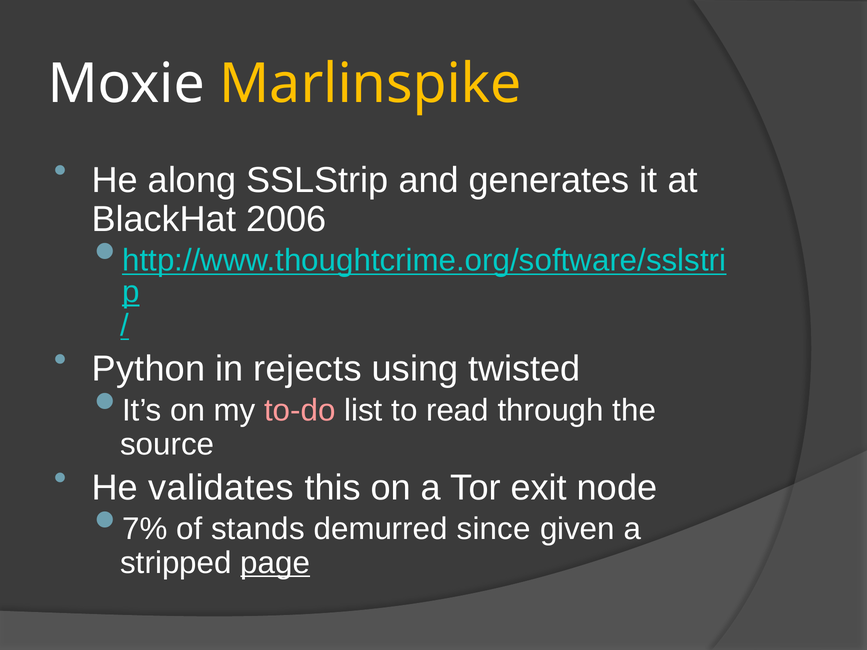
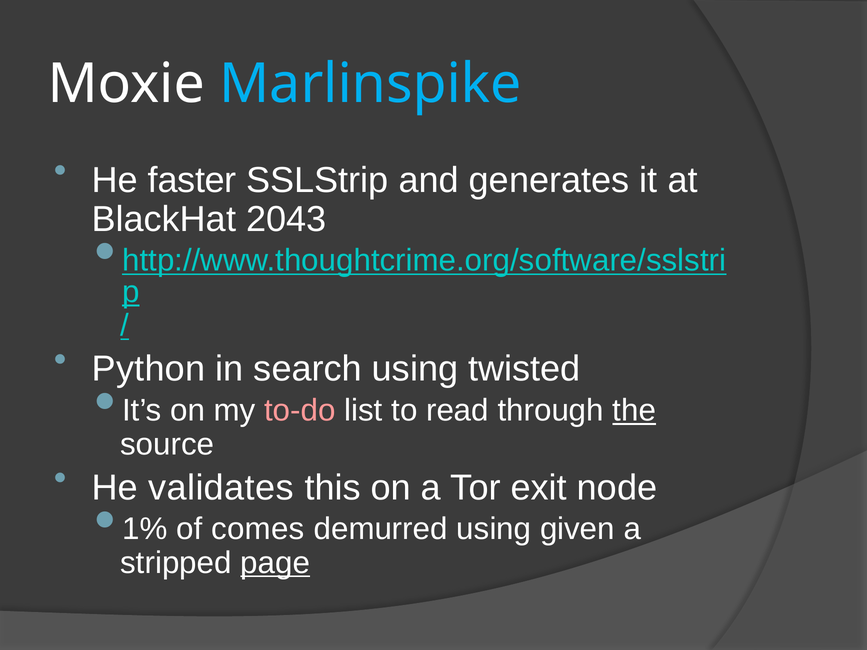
Marlinspike colour: yellow -> light blue (370, 84)
along: along -> faster (192, 180)
2006: 2006 -> 2043 (286, 219)
rejects: rejects -> search (308, 369)
the underline: none -> present (634, 411)
7%: 7% -> 1% (145, 529)
stands: stands -> comes (258, 529)
demurred since: since -> using (494, 529)
